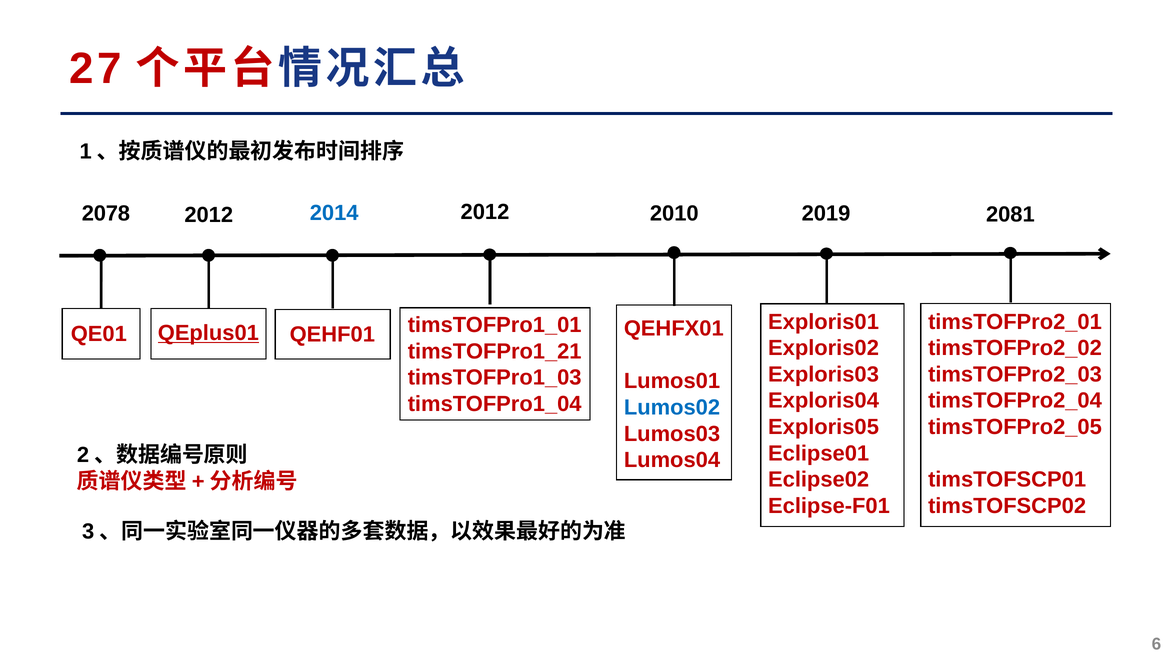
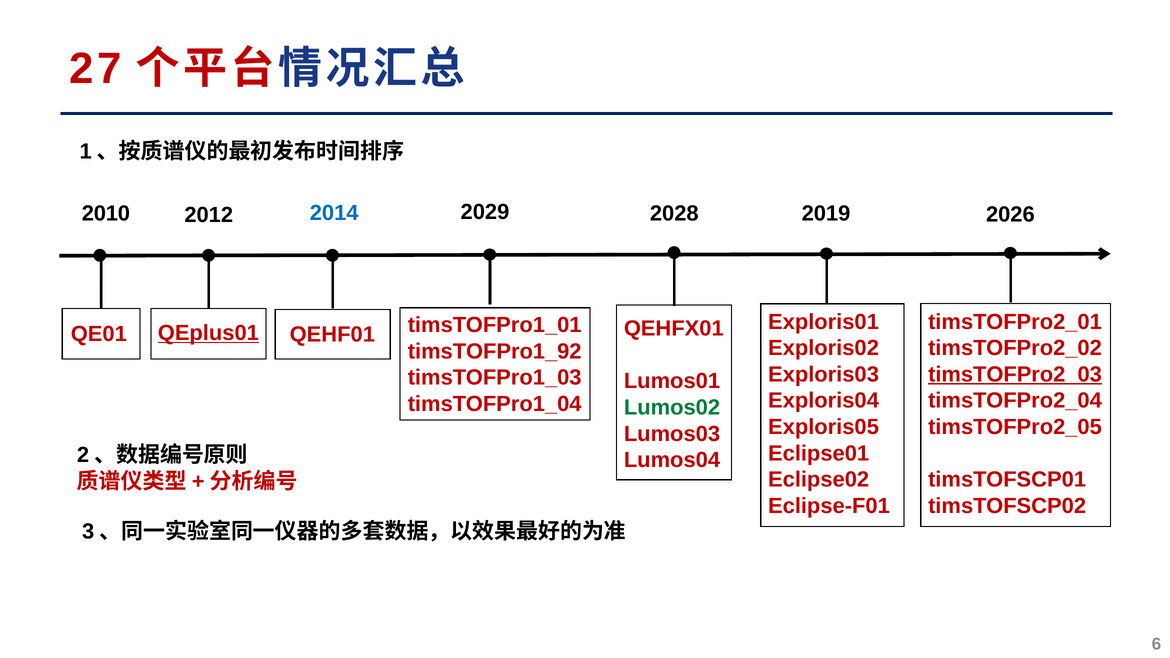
2012: 2012 -> 2029 (485, 212)
2078: 2078 -> 2010 (106, 213)
2010: 2010 -> 2028 (674, 213)
2081: 2081 -> 2026 (1010, 215)
timsTOFPro1_21: timsTOFPro1_21 -> timsTOFPro1_92 (495, 351)
timsTOFPro2_03 underline: none -> present (1015, 375)
Lumos02 colour: blue -> green (672, 408)
